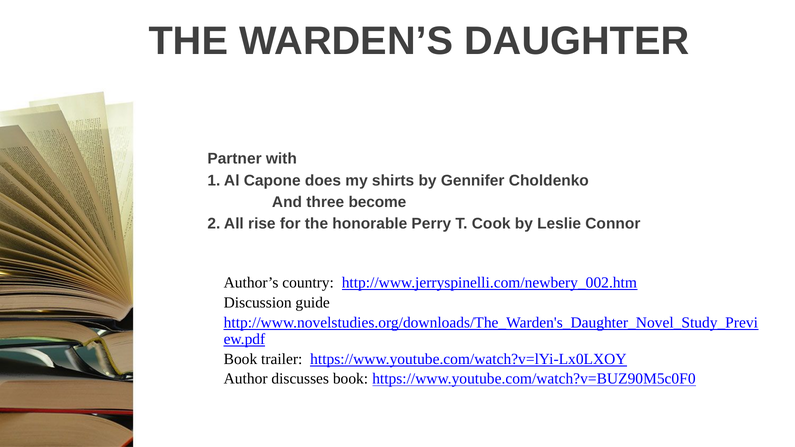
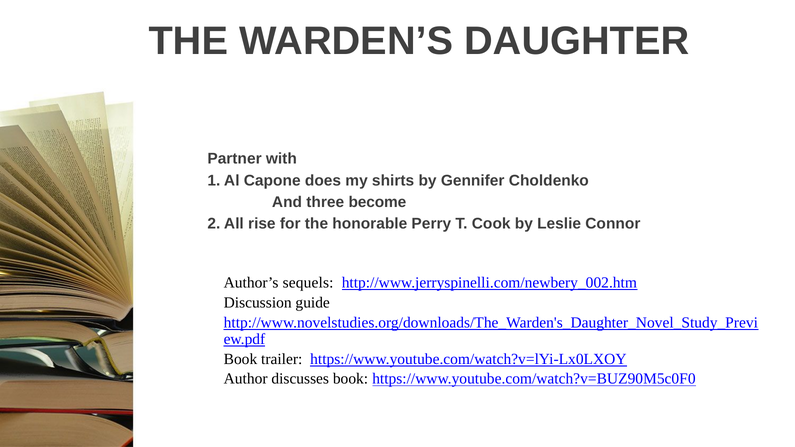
country: country -> sequels (308, 283)
